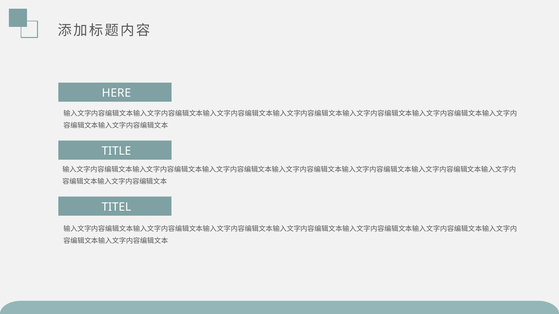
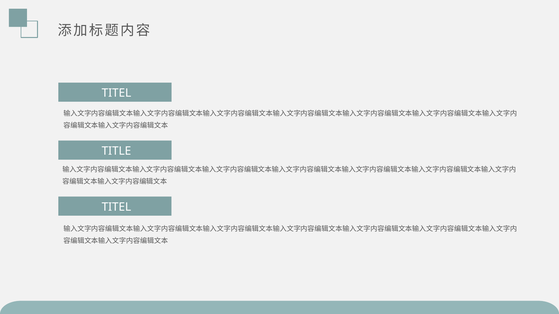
HERE: HERE -> TITEL (116, 93)
